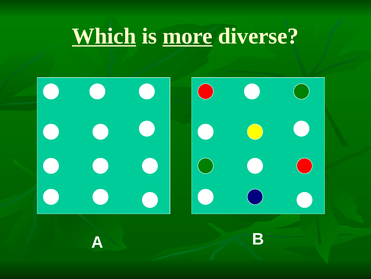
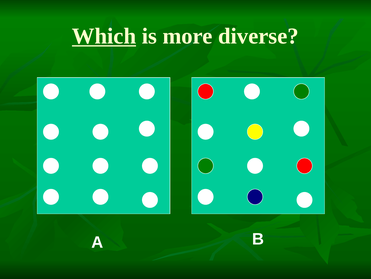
more underline: present -> none (188, 36)
